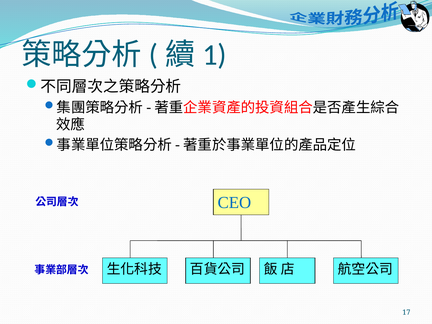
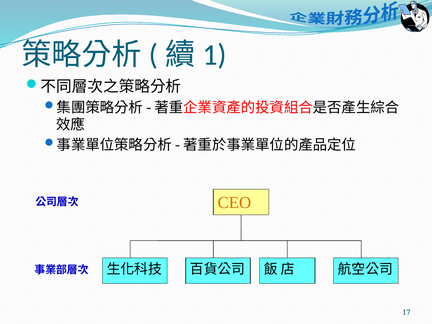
CEO colour: blue -> orange (234, 203)
